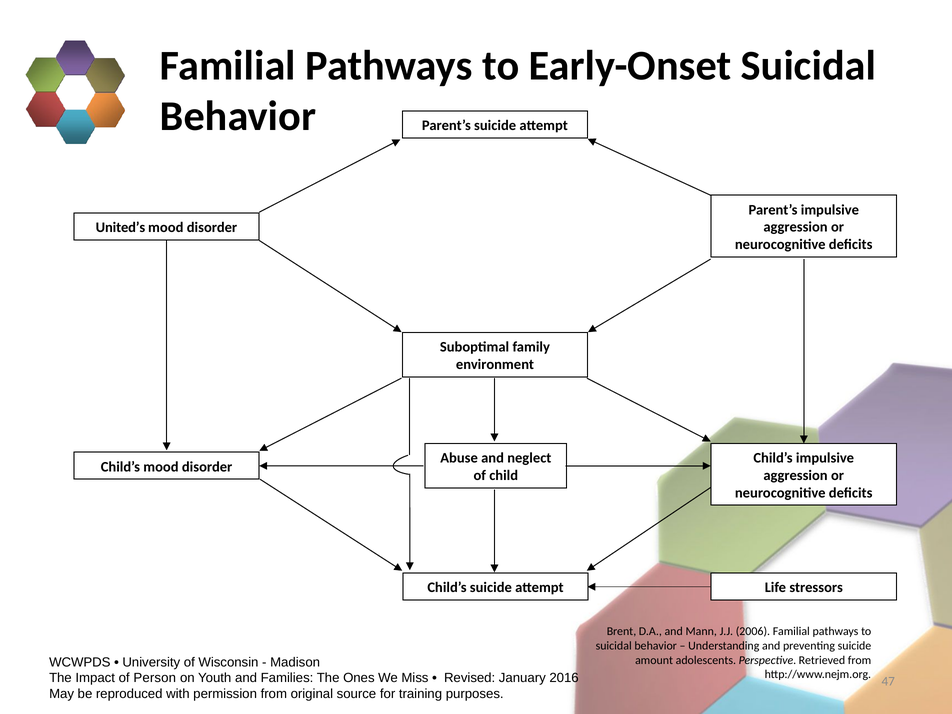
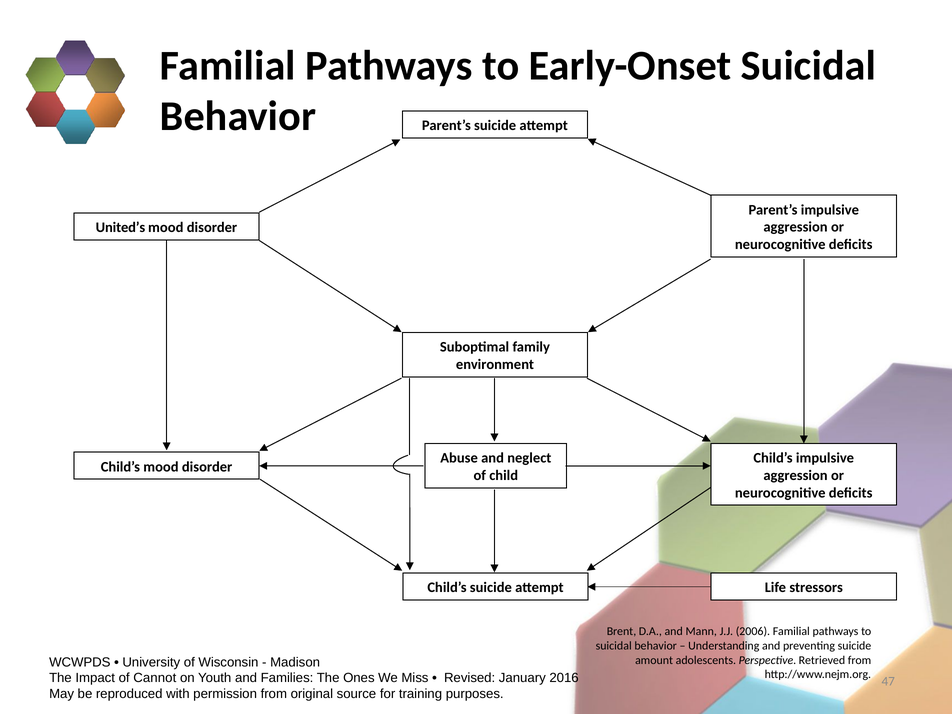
Person: Person -> Cannot (155, 678)
